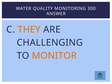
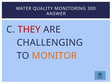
THEY colour: orange -> red (29, 30)
